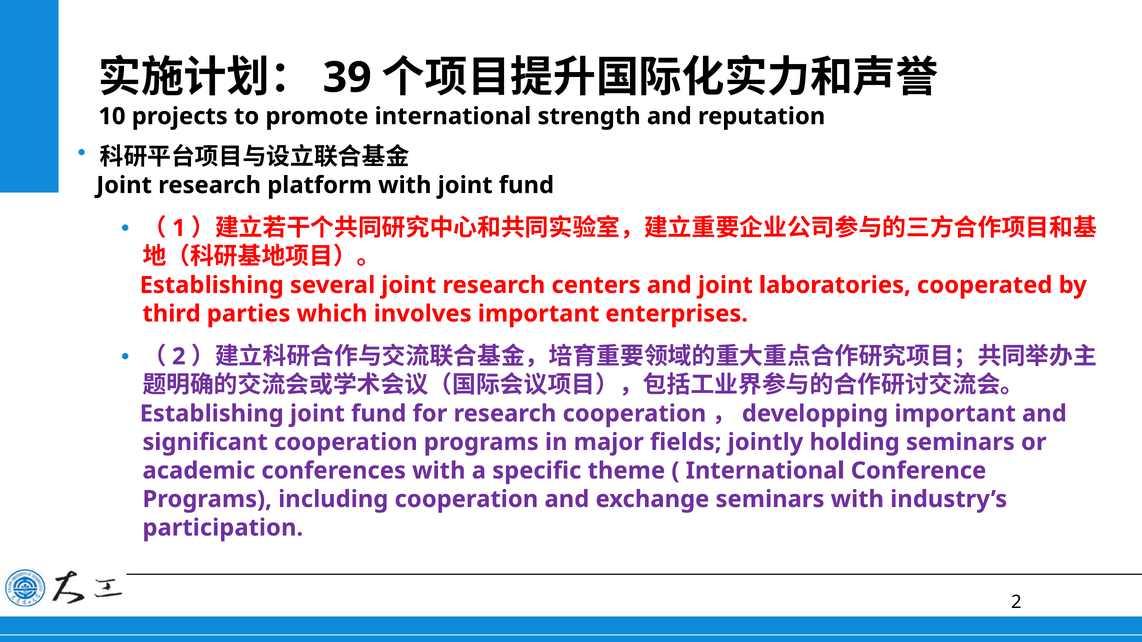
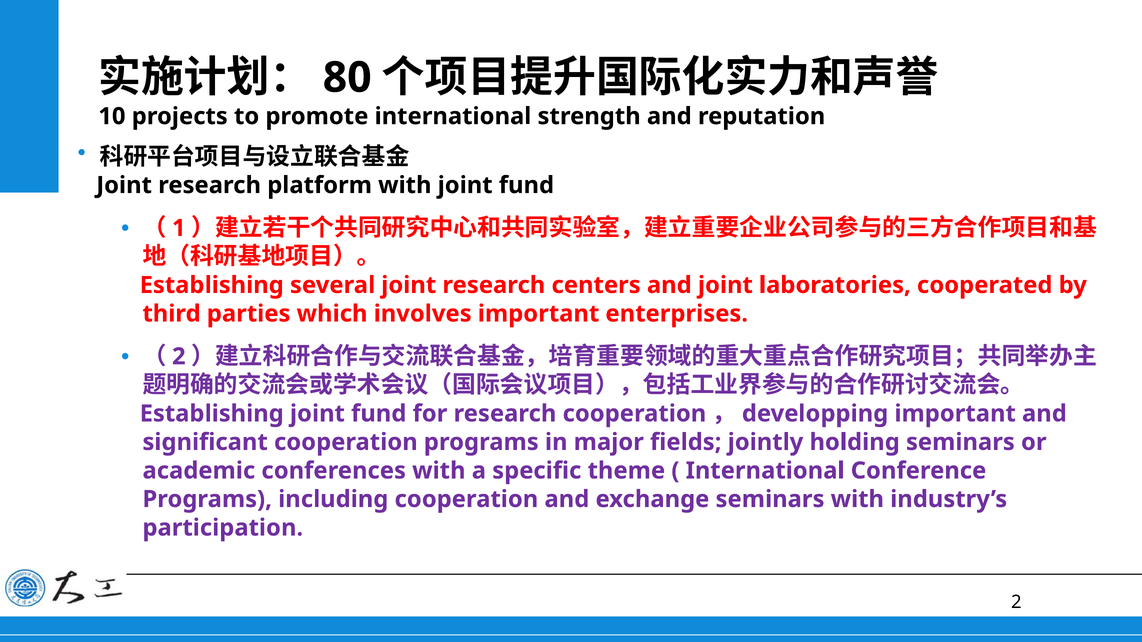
39: 39 -> 80 (347, 78)
